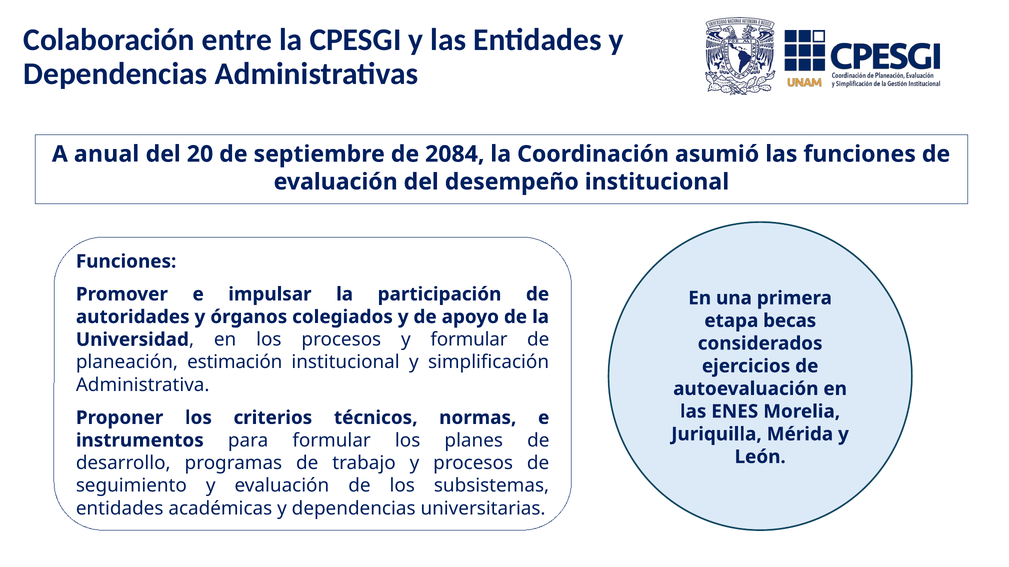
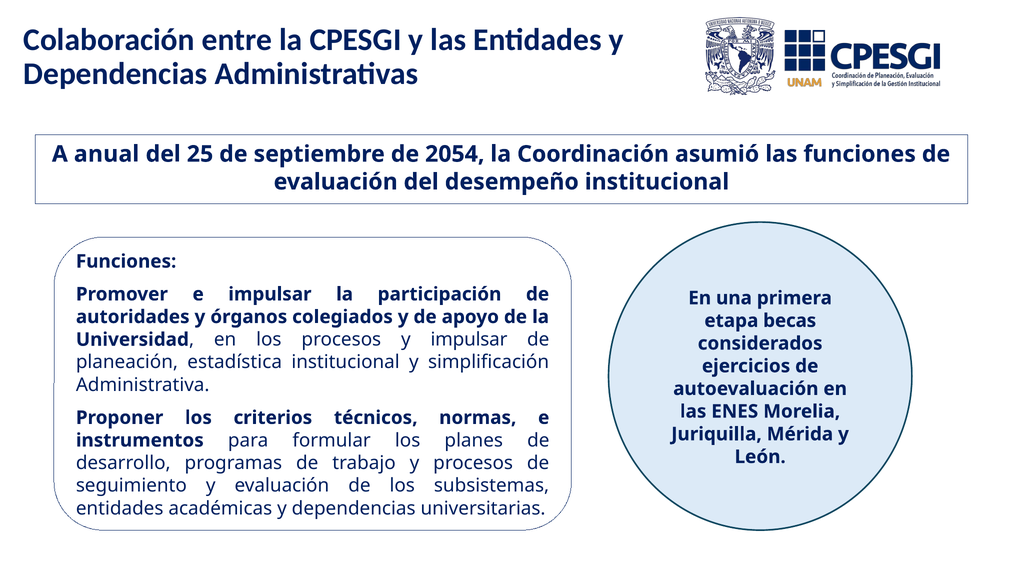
20: 20 -> 25 (200, 154)
2084: 2084 -> 2054 (455, 154)
y formular: formular -> impulsar (469, 340)
estimación: estimación -> estadística (235, 363)
